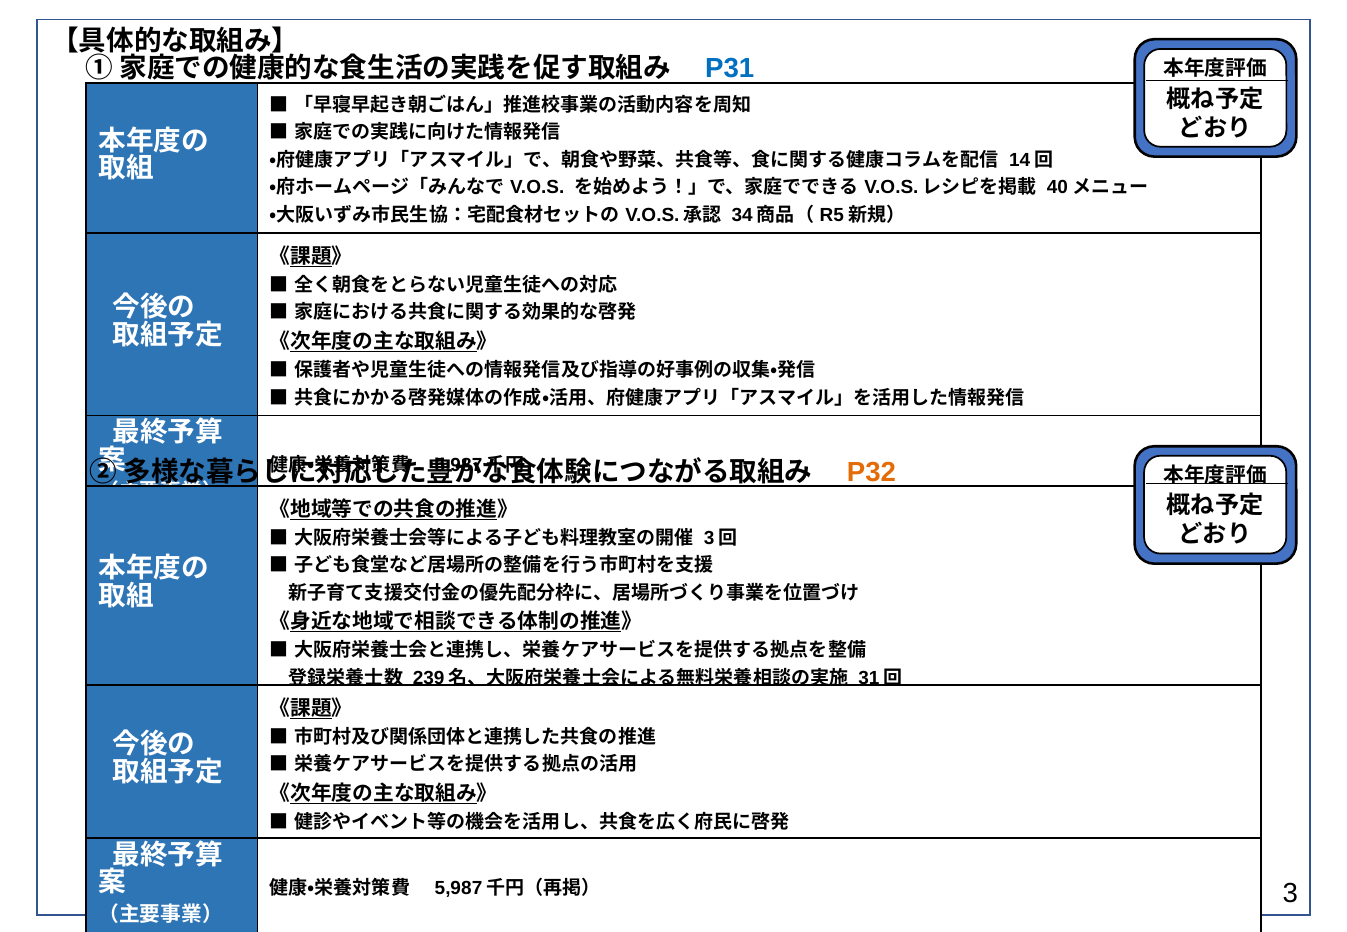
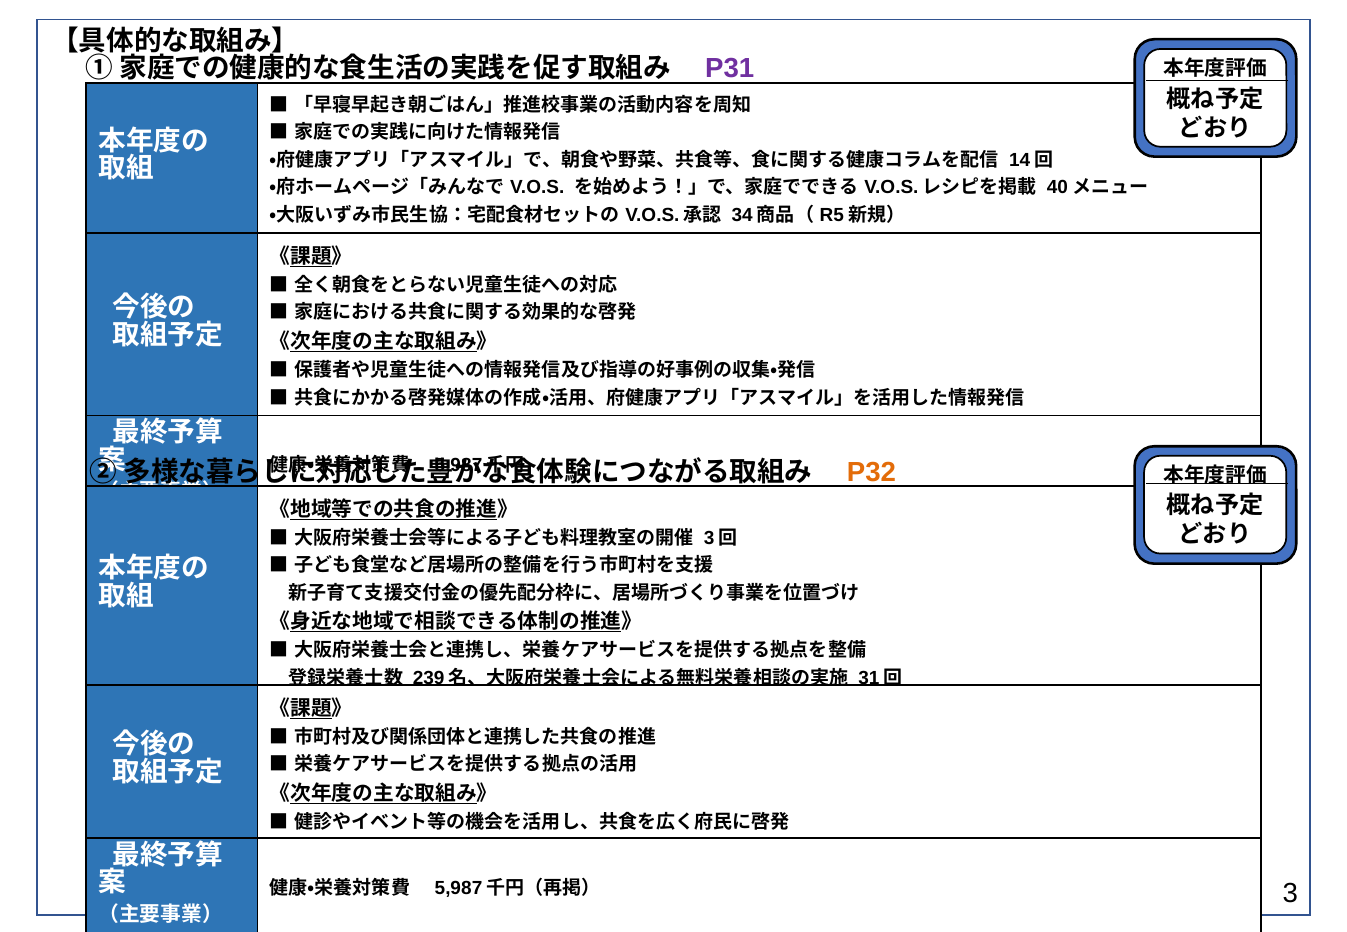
P31 colour: blue -> purple (730, 69)
